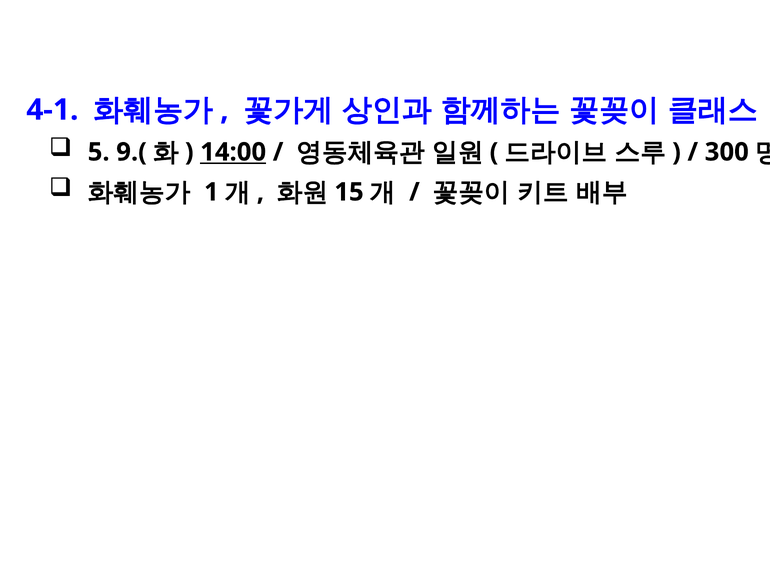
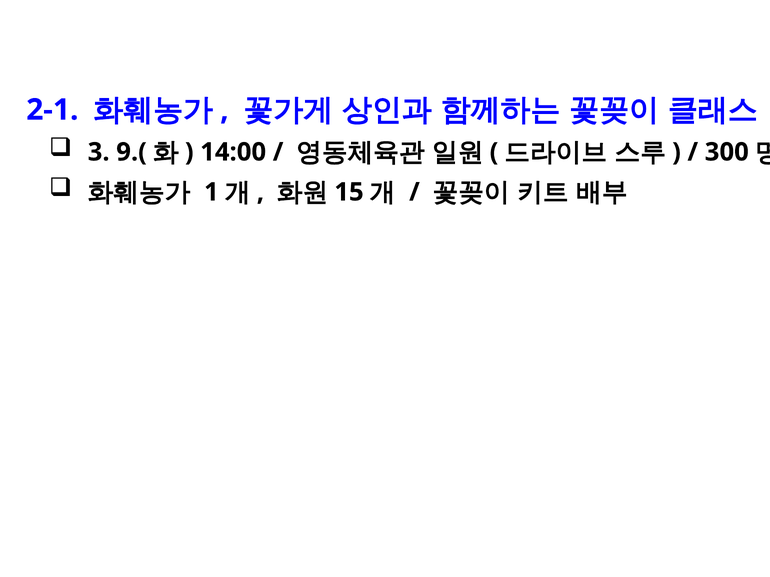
4-1: 4-1 -> 2-1 (52, 110)
5: 5 -> 3 (99, 152)
14:00 underline: present -> none (233, 152)
